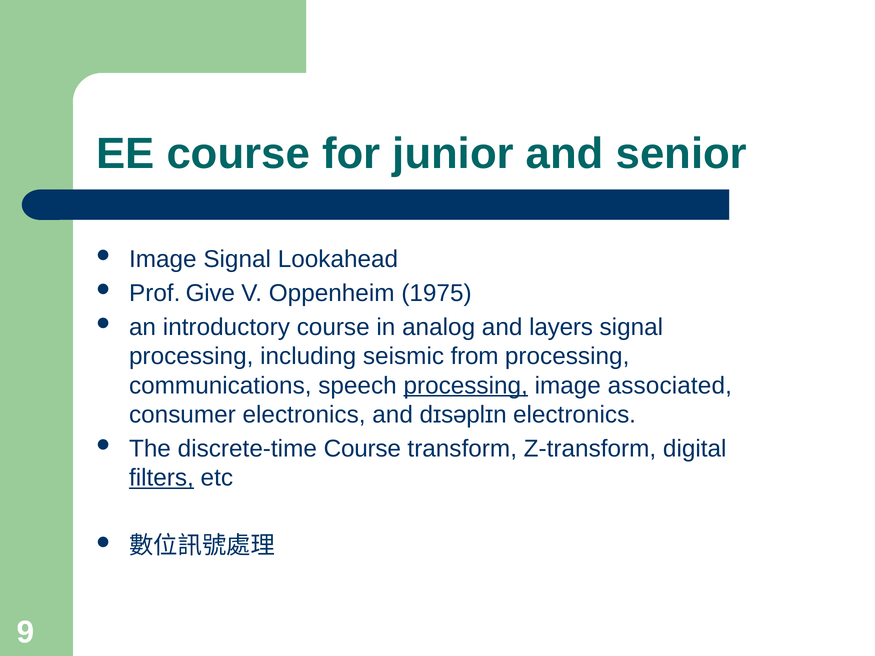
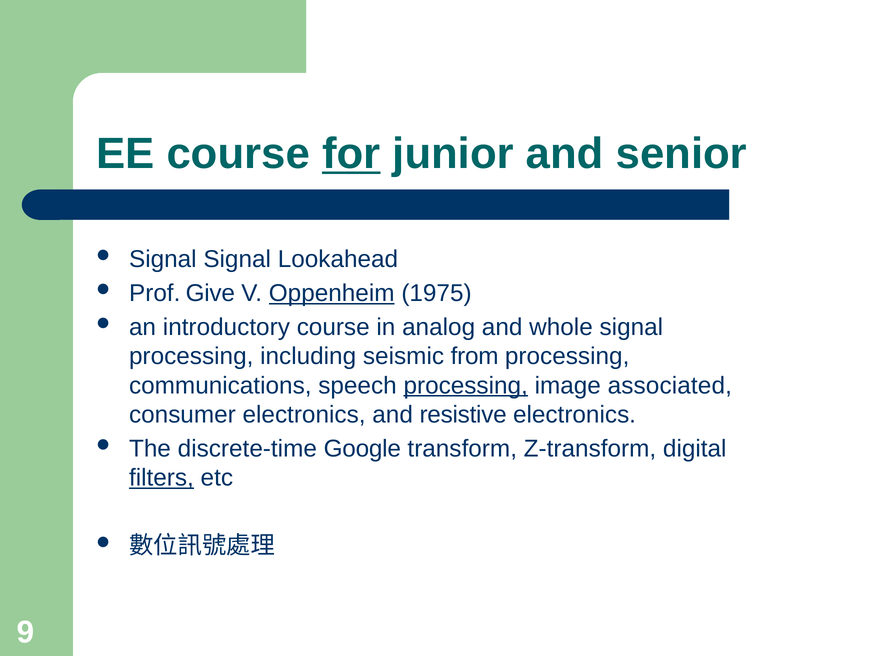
for underline: none -> present (351, 154)
Image: Image -> Signal (163, 259)
Oppenheim underline: none -> present (332, 293)
layers: layers -> whole (561, 327)
dɪsəplɪn: dɪsəplɪn -> resistive (463, 415)
discrete-time Course: Course -> Google (362, 449)
